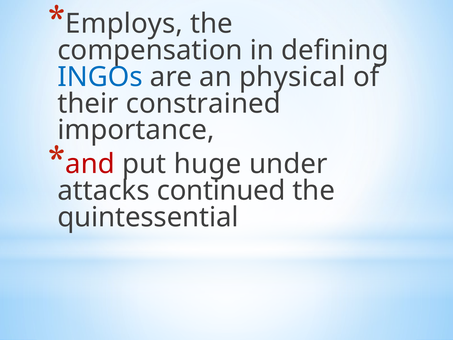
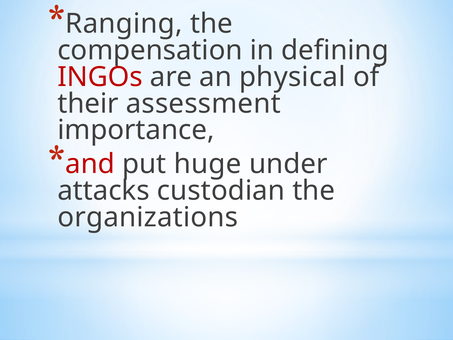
Employs: Employs -> Ranging (124, 24)
INGOs colour: blue -> red (100, 77)
constrained: constrained -> assessment (203, 103)
continued: continued -> custodian (221, 191)
quintessential: quintessential -> organizations (148, 217)
